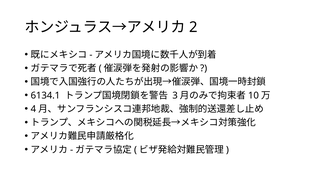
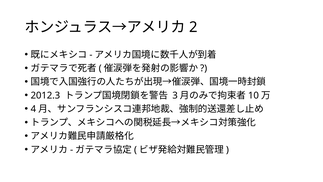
6134.1: 6134.1 -> 2012.3 (45, 95)
